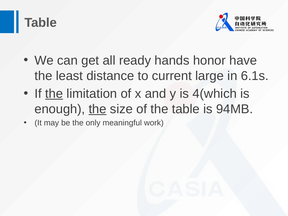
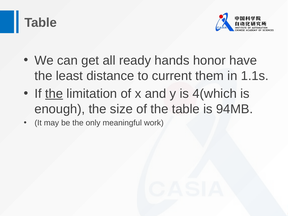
large: large -> them (210, 76)
6.1s: 6.1s -> 1.1s (255, 76)
the underline: present -> none (98, 109)
